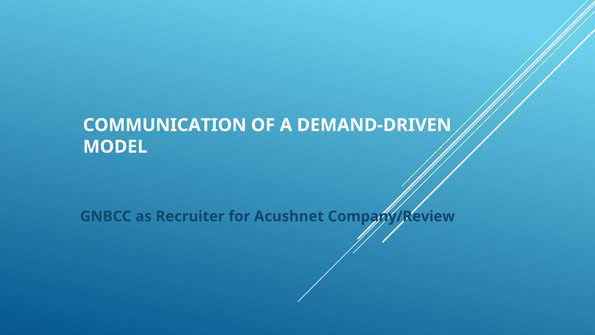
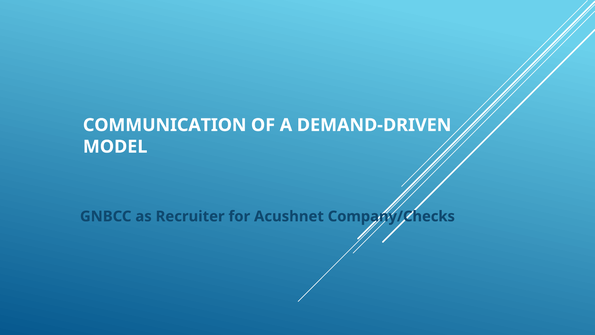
Company/Review: Company/Review -> Company/Checks (391, 216)
